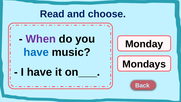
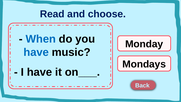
When colour: purple -> blue (41, 39)
